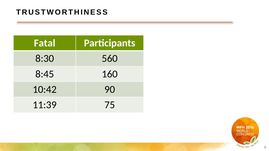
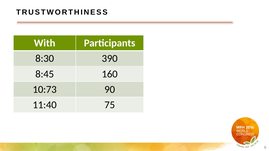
Fatal: Fatal -> With (45, 43)
560: 560 -> 390 (110, 59)
10:42: 10:42 -> 10:73 (45, 90)
11:39: 11:39 -> 11:40 (45, 105)
